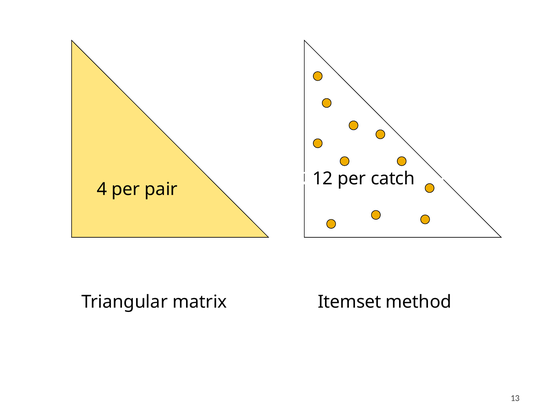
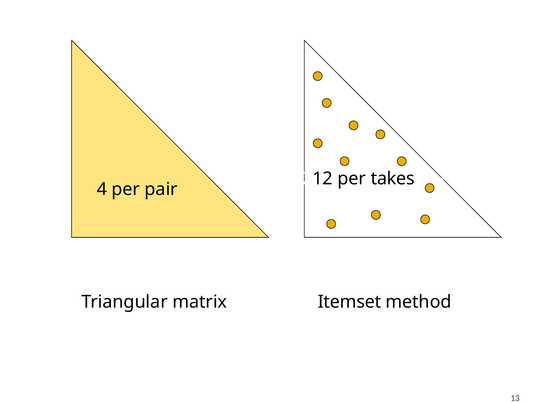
catch: catch -> takes (393, 178)
